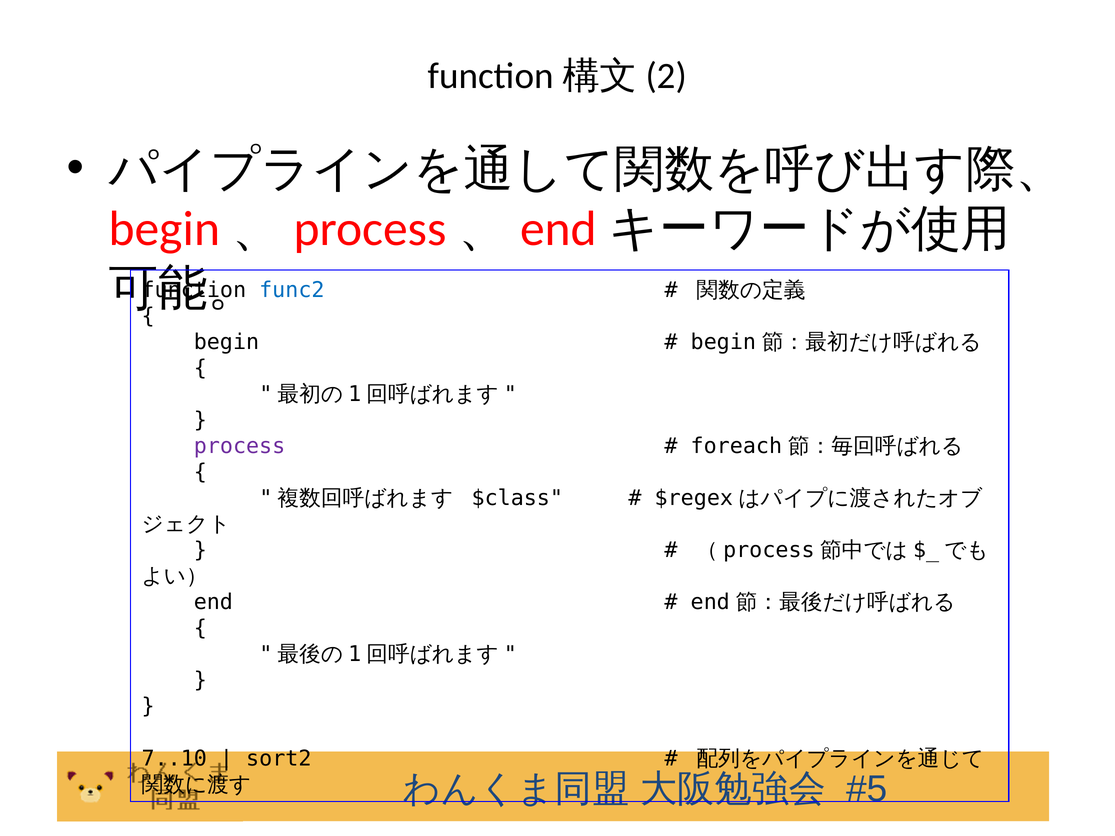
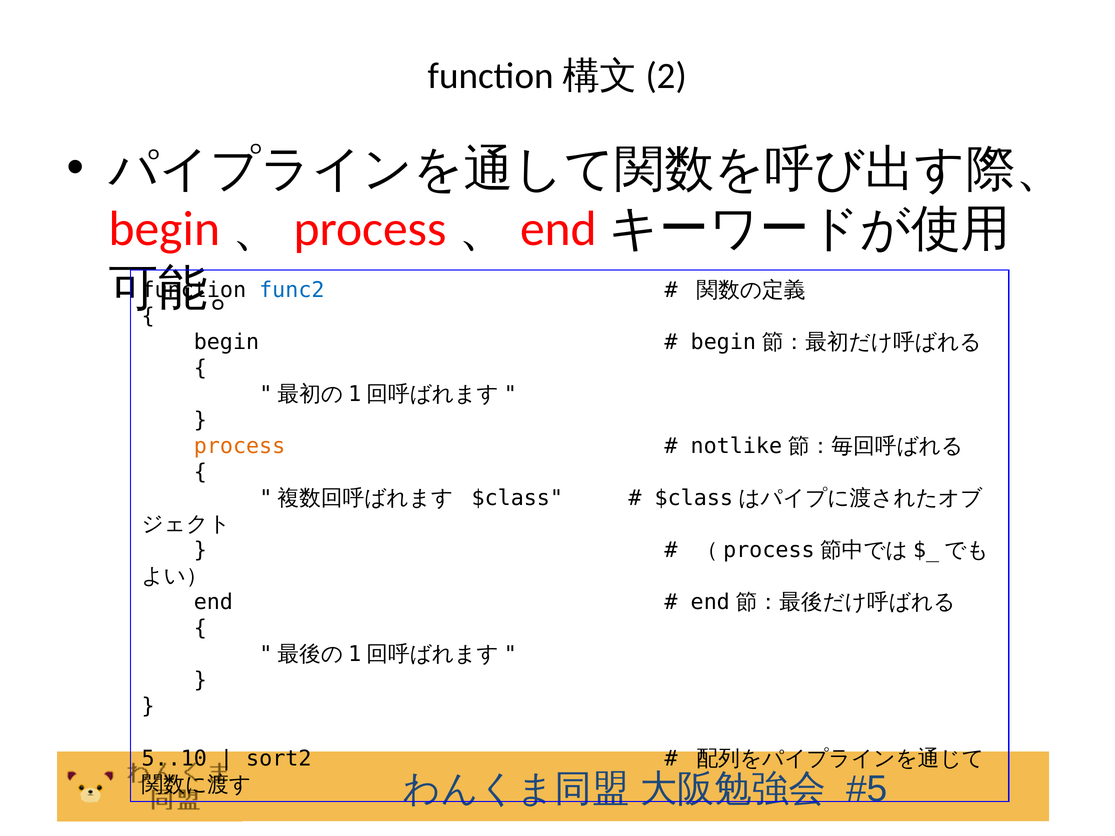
process colour: purple -> orange (240, 446)
foreach: foreach -> notlike (736, 446)
$regex: $regex -> $class (694, 498)
7..10: 7..10 -> 5..10 (174, 759)
